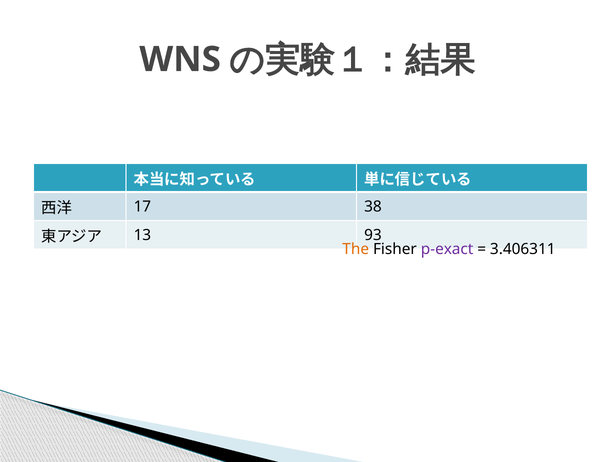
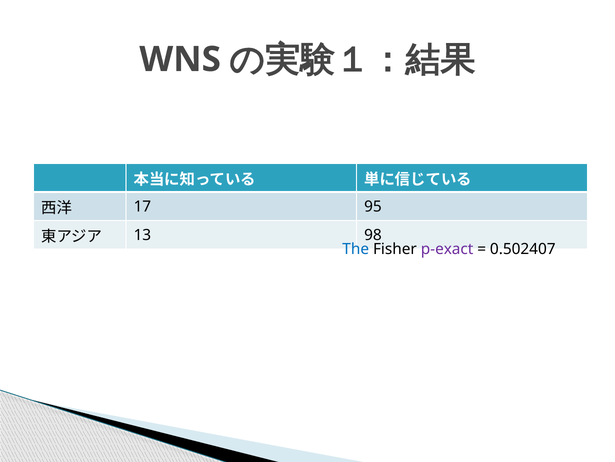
38: 38 -> 95 (373, 206)
93: 93 -> 98 (373, 235)
The colour: orange -> blue (356, 249)
3.406311: 3.406311 -> 0.502407 (523, 249)
